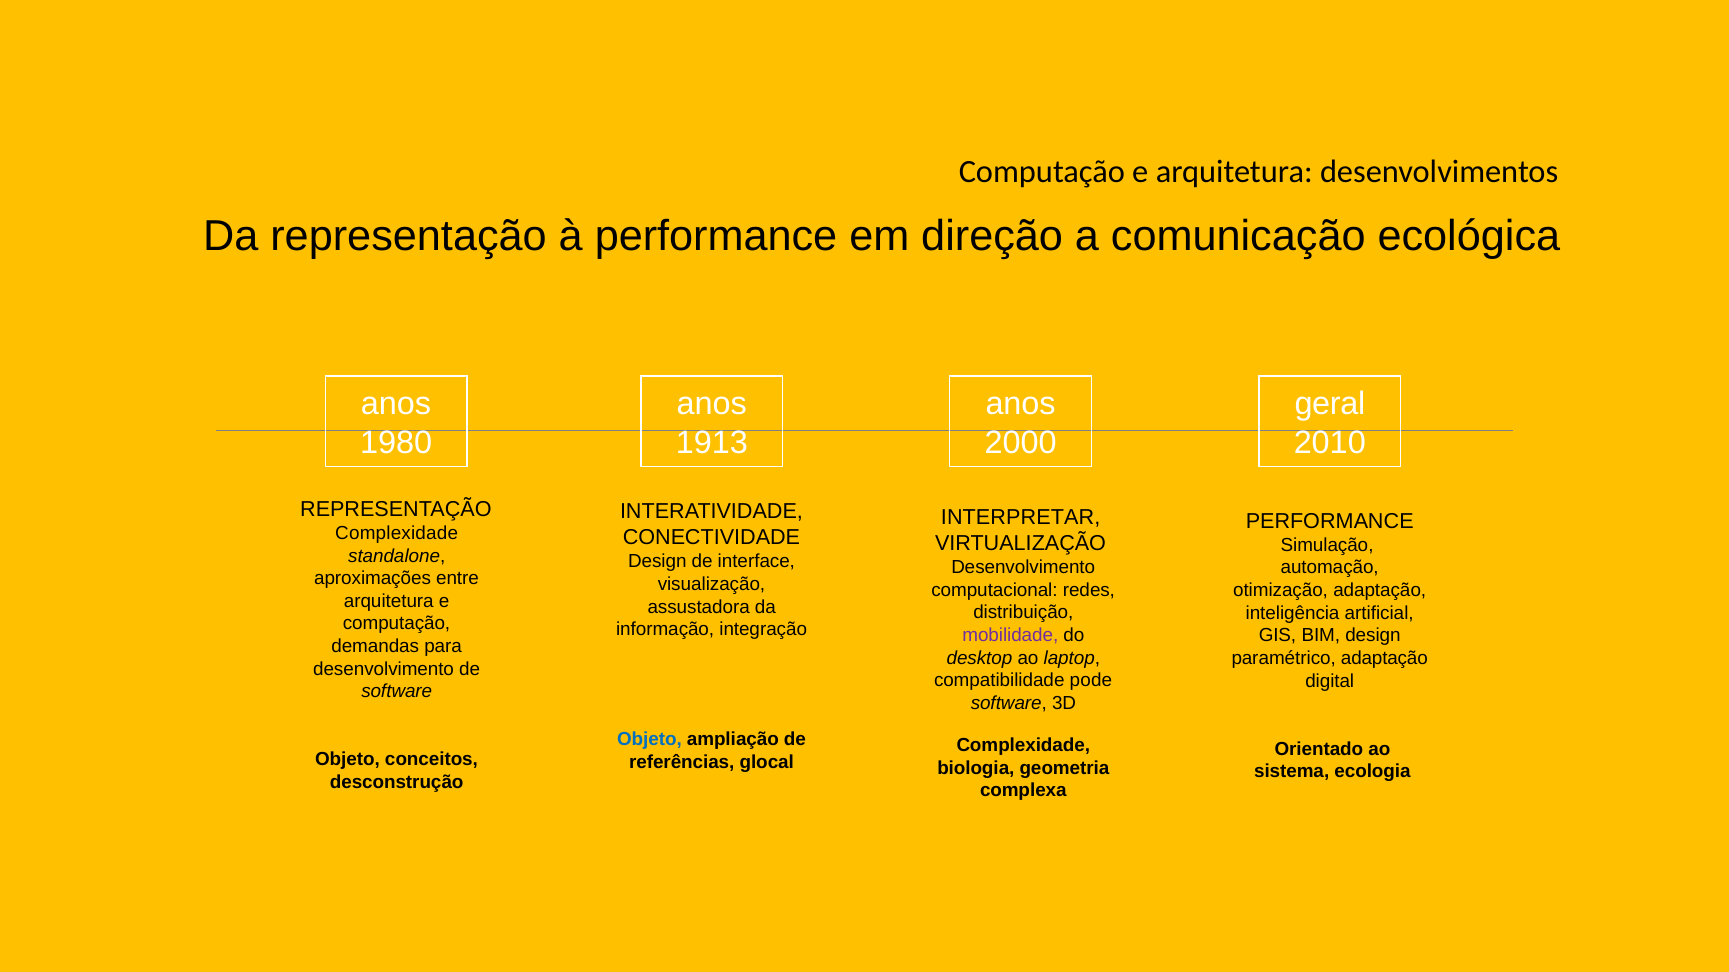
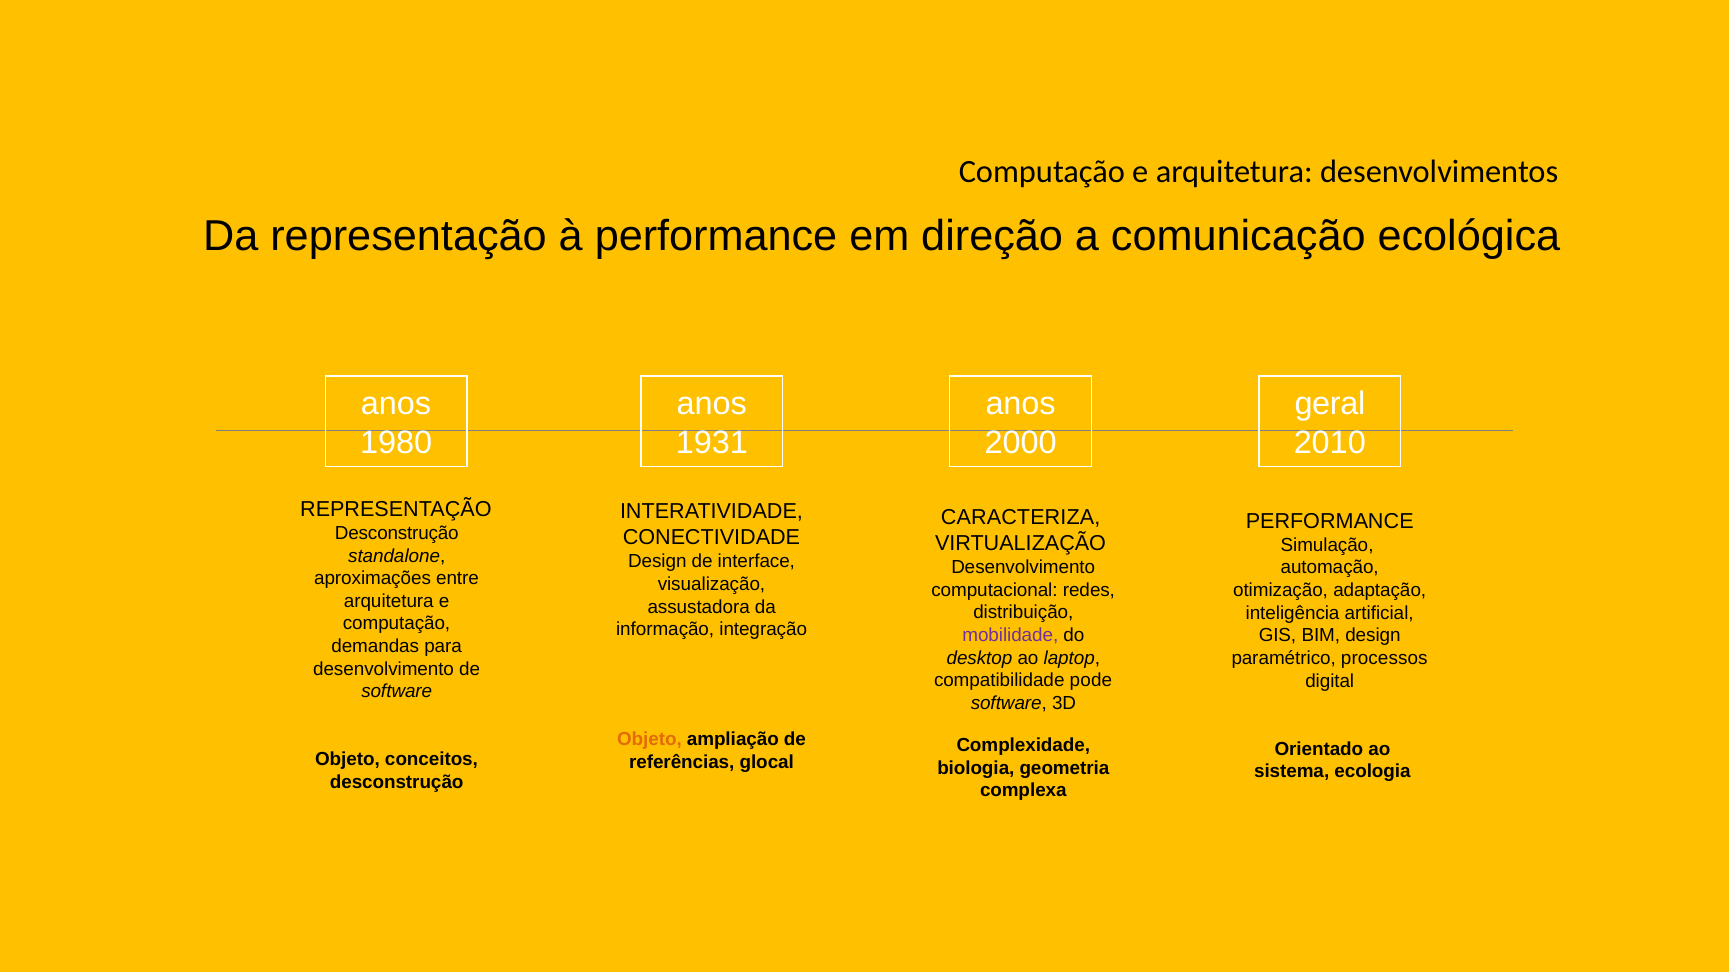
1913: 1913 -> 1931 (712, 443)
INTERPRETAR: INTERPRETAR -> CARACTERIZA (1021, 517)
Complexidade: Complexidade -> Desconstrução (397, 533)
paramétrico adaptação: adaptação -> processos (1384, 659)
Objeto colour: blue -> orange (649, 740)
